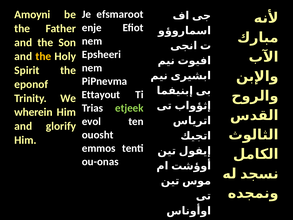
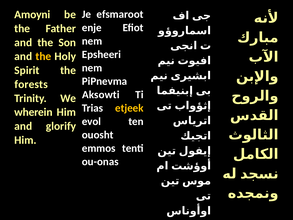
eponof: eponof -> forests (31, 84)
Ettayout: Ettayout -> Aksowti (101, 95)
etjeek colour: light green -> yellow (129, 108)
